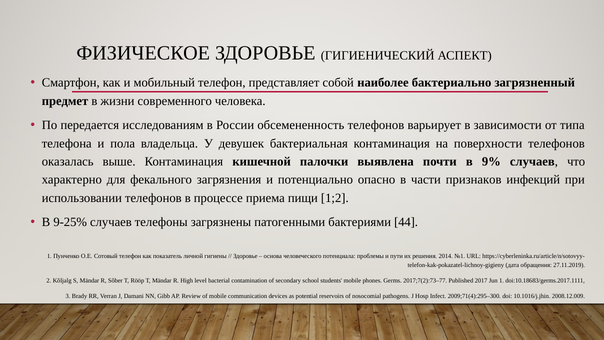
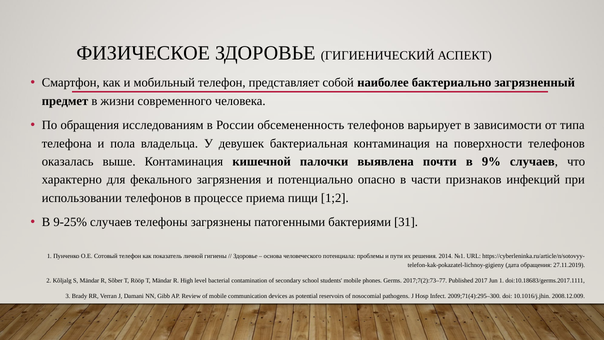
По передается: передается -> обращения (90, 125)
44: 44 -> 31 (406, 222)
